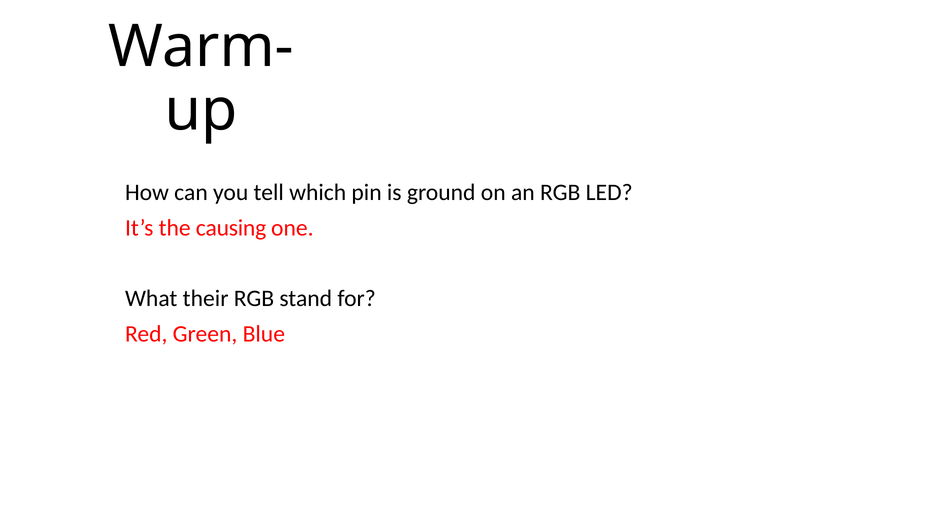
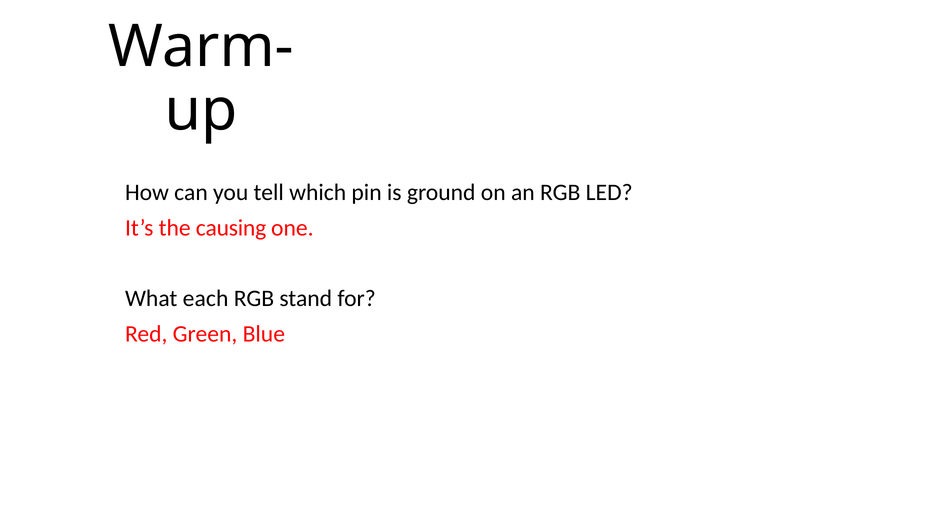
their: their -> each (206, 299)
